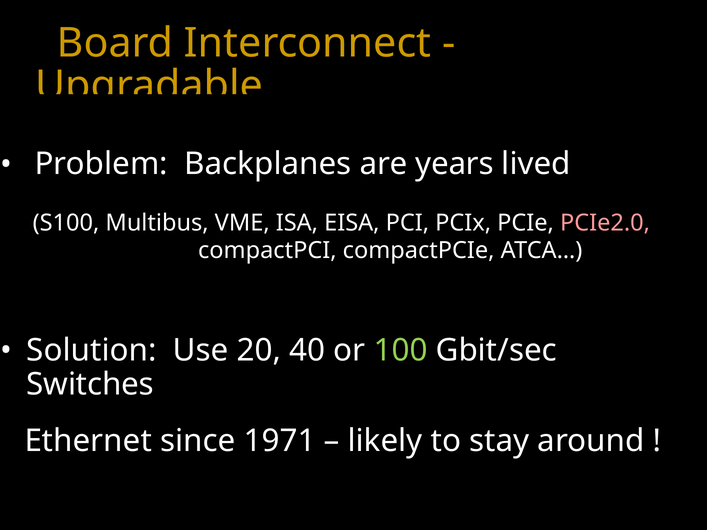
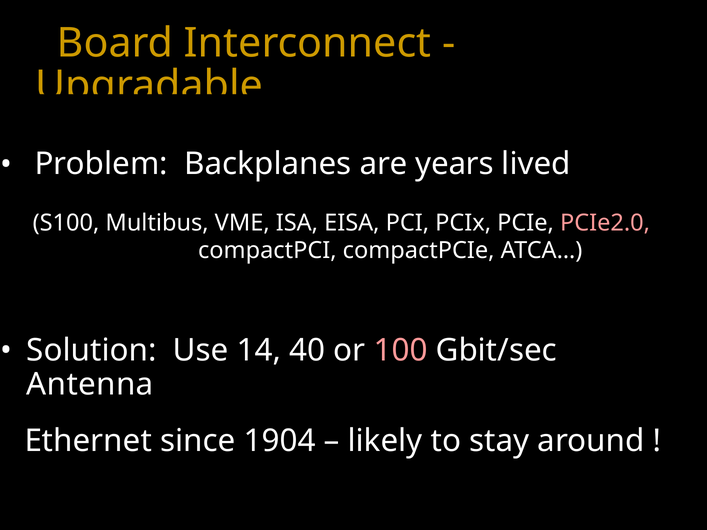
20: 20 -> 14 (259, 350)
100 colour: light green -> pink (401, 350)
Switches: Switches -> Antenna (90, 385)
1971: 1971 -> 1904 (280, 441)
